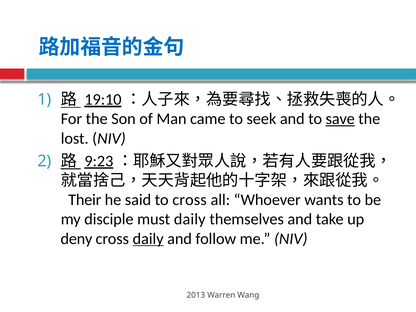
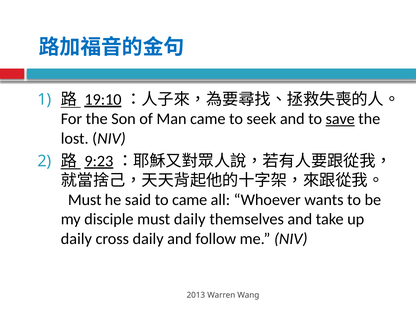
Their: Their -> Must (85, 200)
to cross: cross -> came (190, 200)
deny: deny -> daily (76, 239)
daily underline: present -> none (148, 239)
